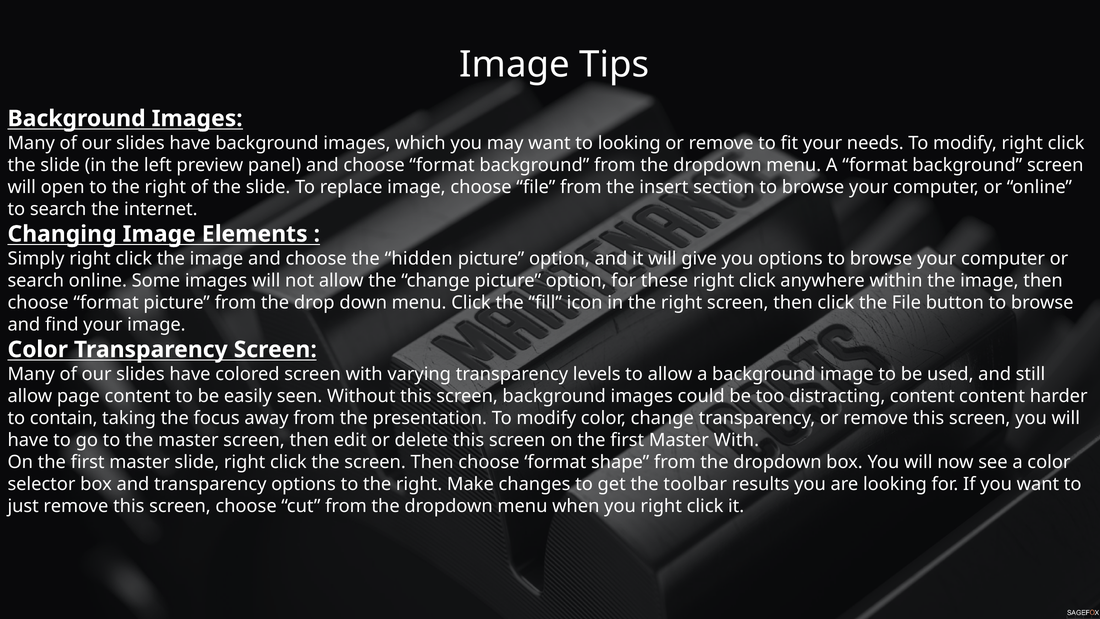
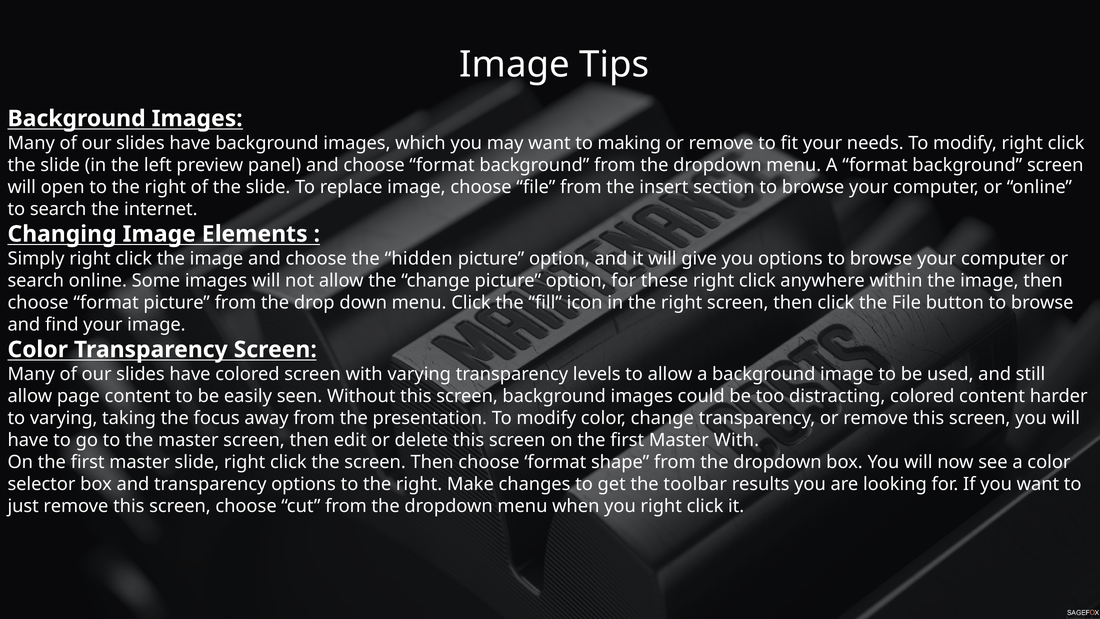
to looking: looking -> making (629, 143)
distracting content: content -> colored (922, 396)
to contain: contain -> varying (64, 418)
